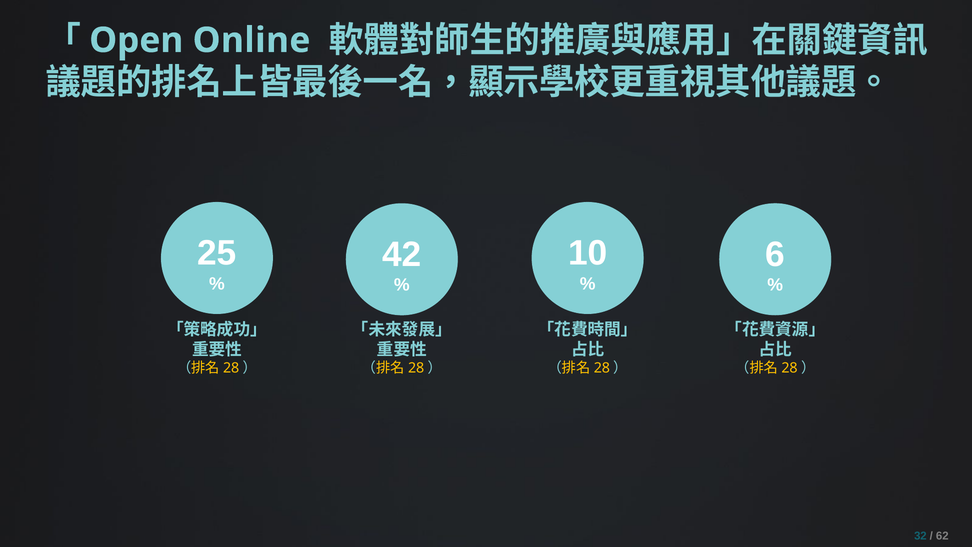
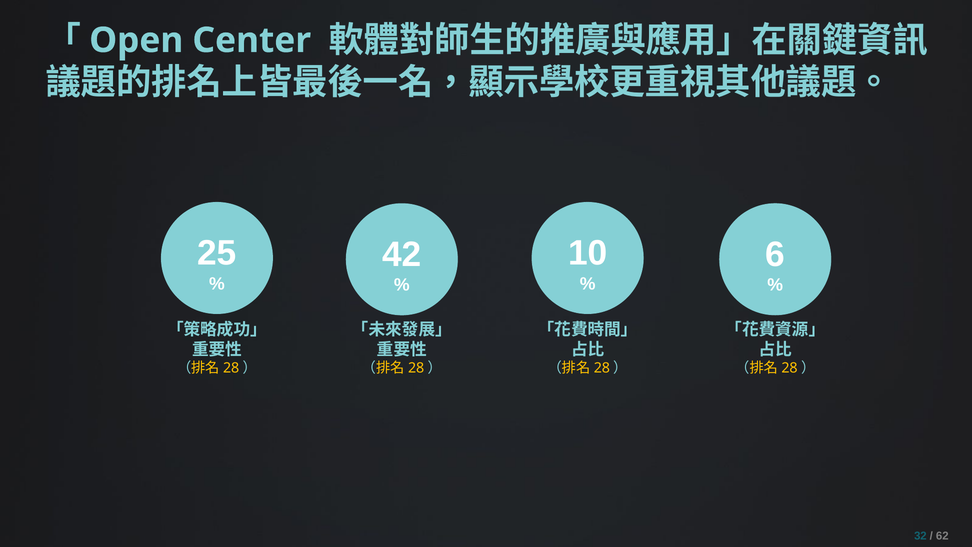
Online: Online -> Center (252, 40)
